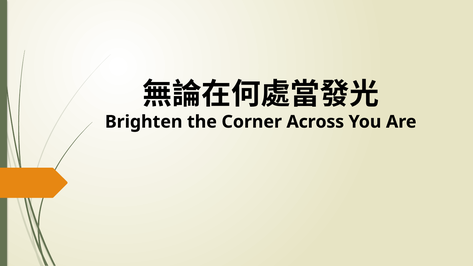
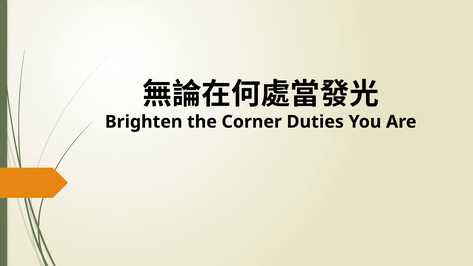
Across: Across -> Duties (315, 122)
